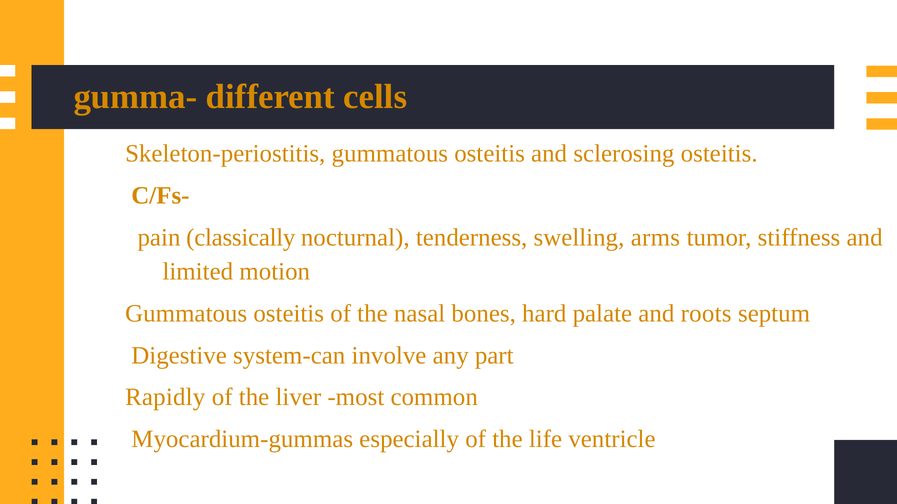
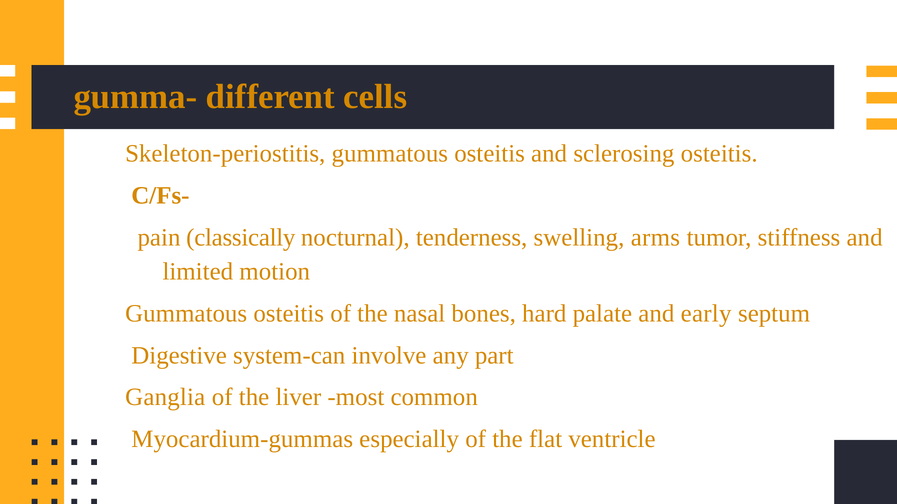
roots: roots -> early (706, 314)
Rapidly: Rapidly -> Ganglia (165, 398)
life: life -> flat (546, 440)
